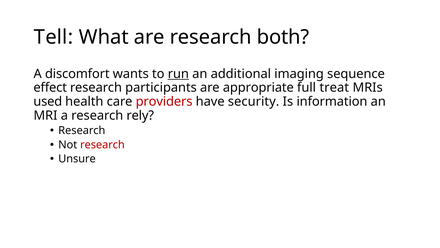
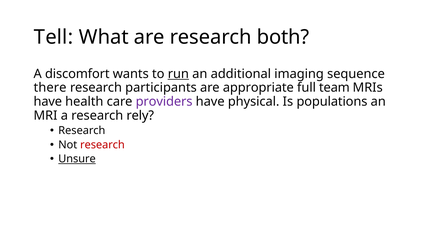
effect: effect -> there (50, 87)
treat: treat -> team (334, 87)
used: used -> have (48, 101)
providers colour: red -> purple (164, 101)
security: security -> physical (254, 101)
information: information -> populations (332, 101)
Unsure underline: none -> present (77, 159)
